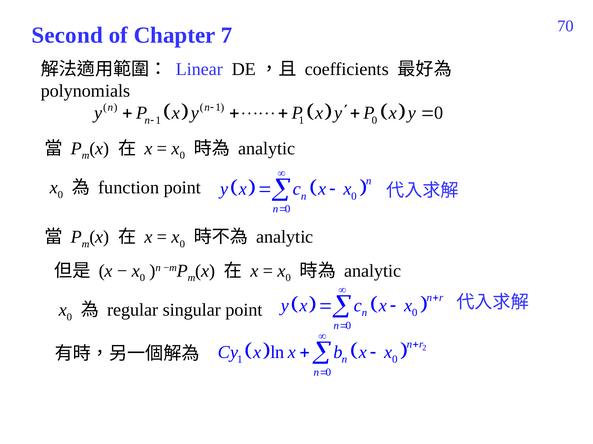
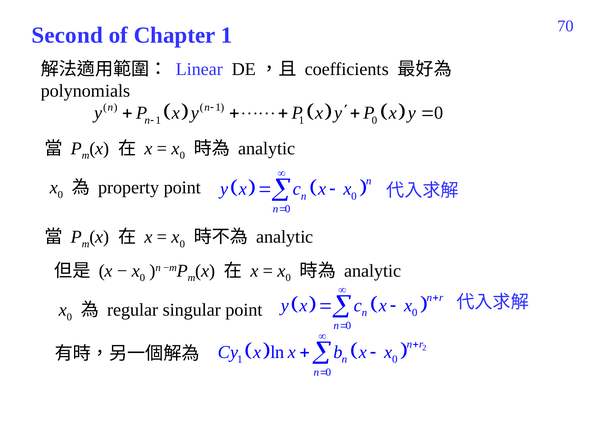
Chapter 7: 7 -> 1 (227, 35)
function: function -> property (129, 188)
